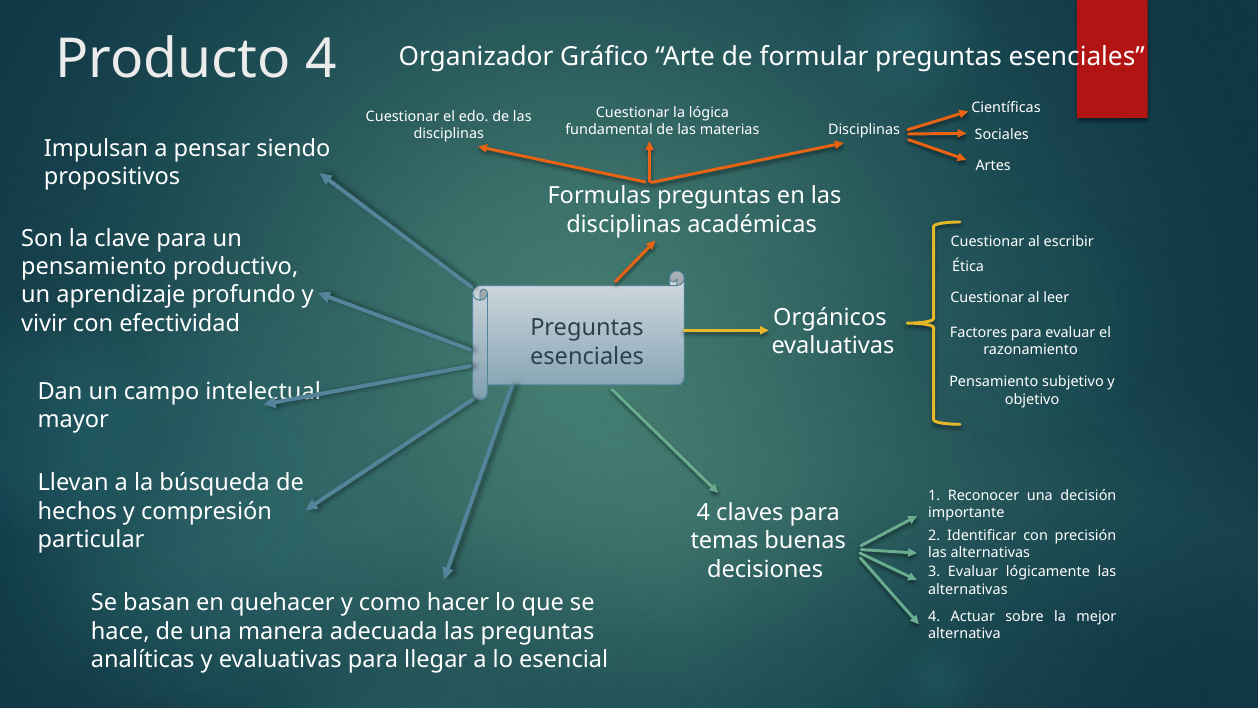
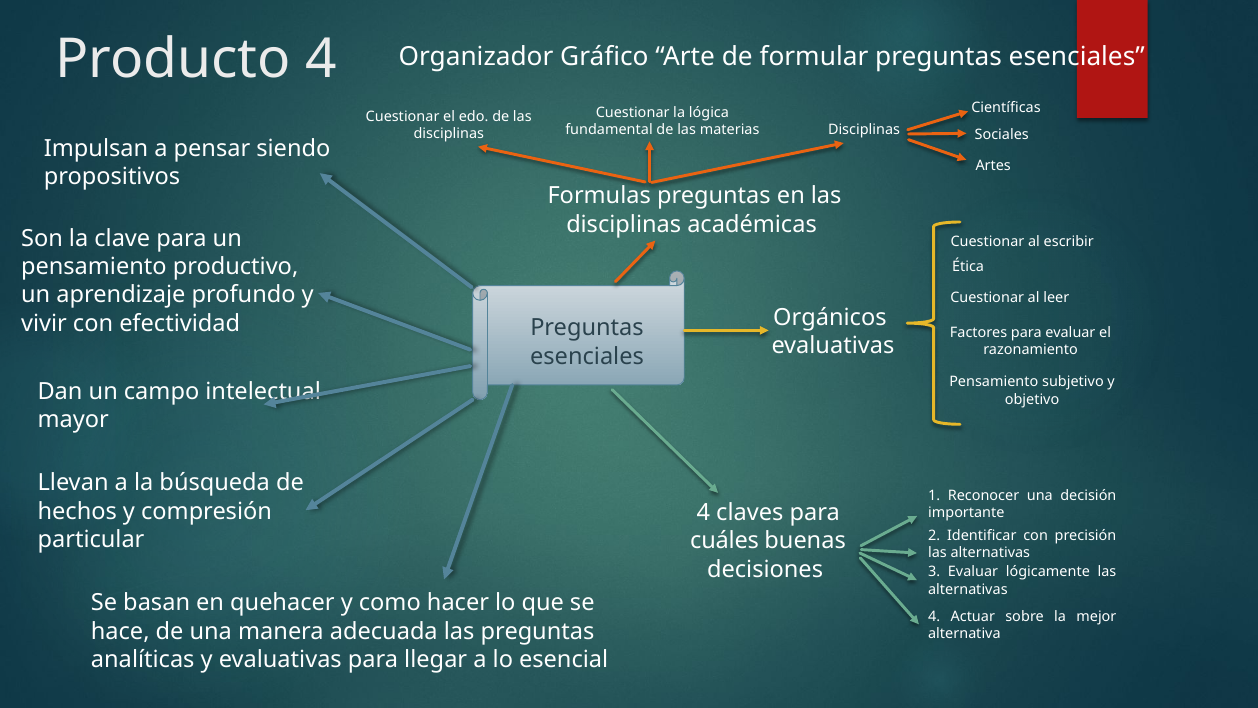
temas: temas -> cuáles (725, 541)
